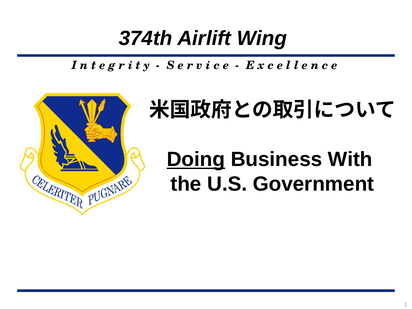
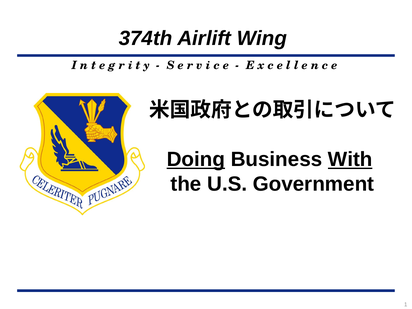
With underline: none -> present (350, 159)
